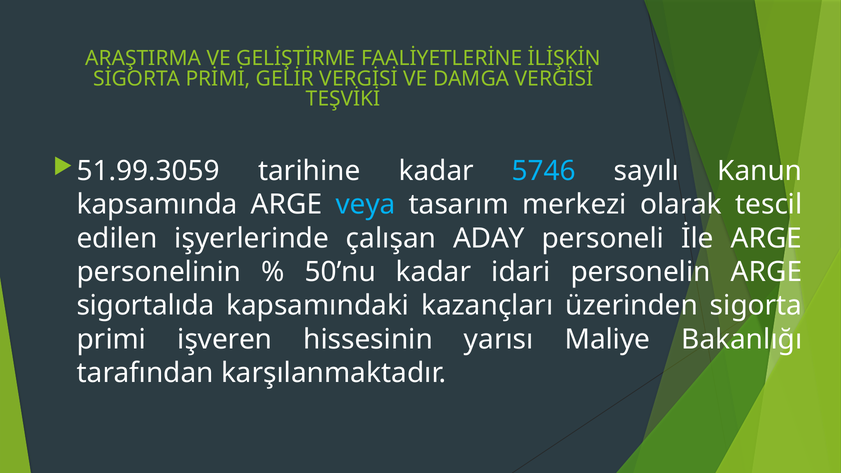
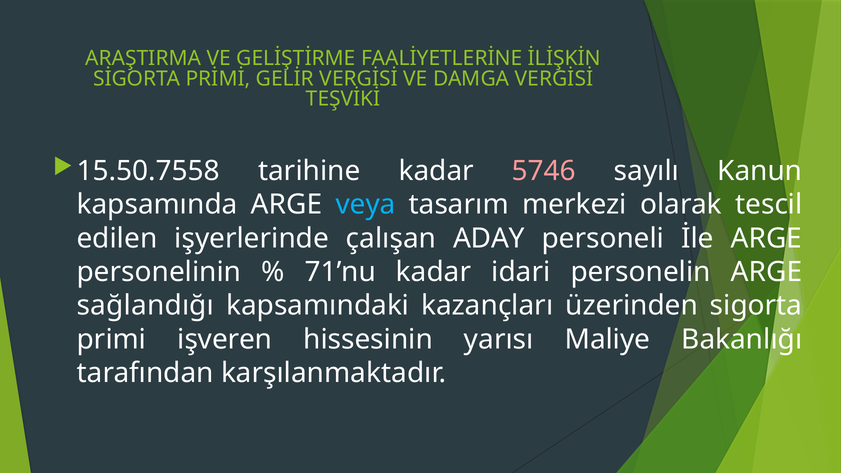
51.99.3059: 51.99.3059 -> 15.50.7558 (148, 171)
5746 colour: light blue -> pink (544, 171)
50’nu: 50’nu -> 71’nu (340, 272)
sigortalıda: sigortalıda -> sağlandığı (145, 306)
